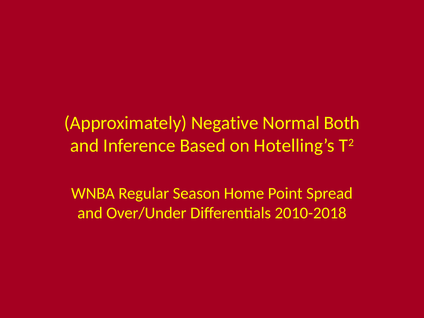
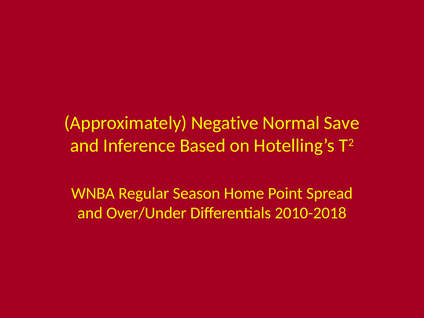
Both: Both -> Save (342, 123)
